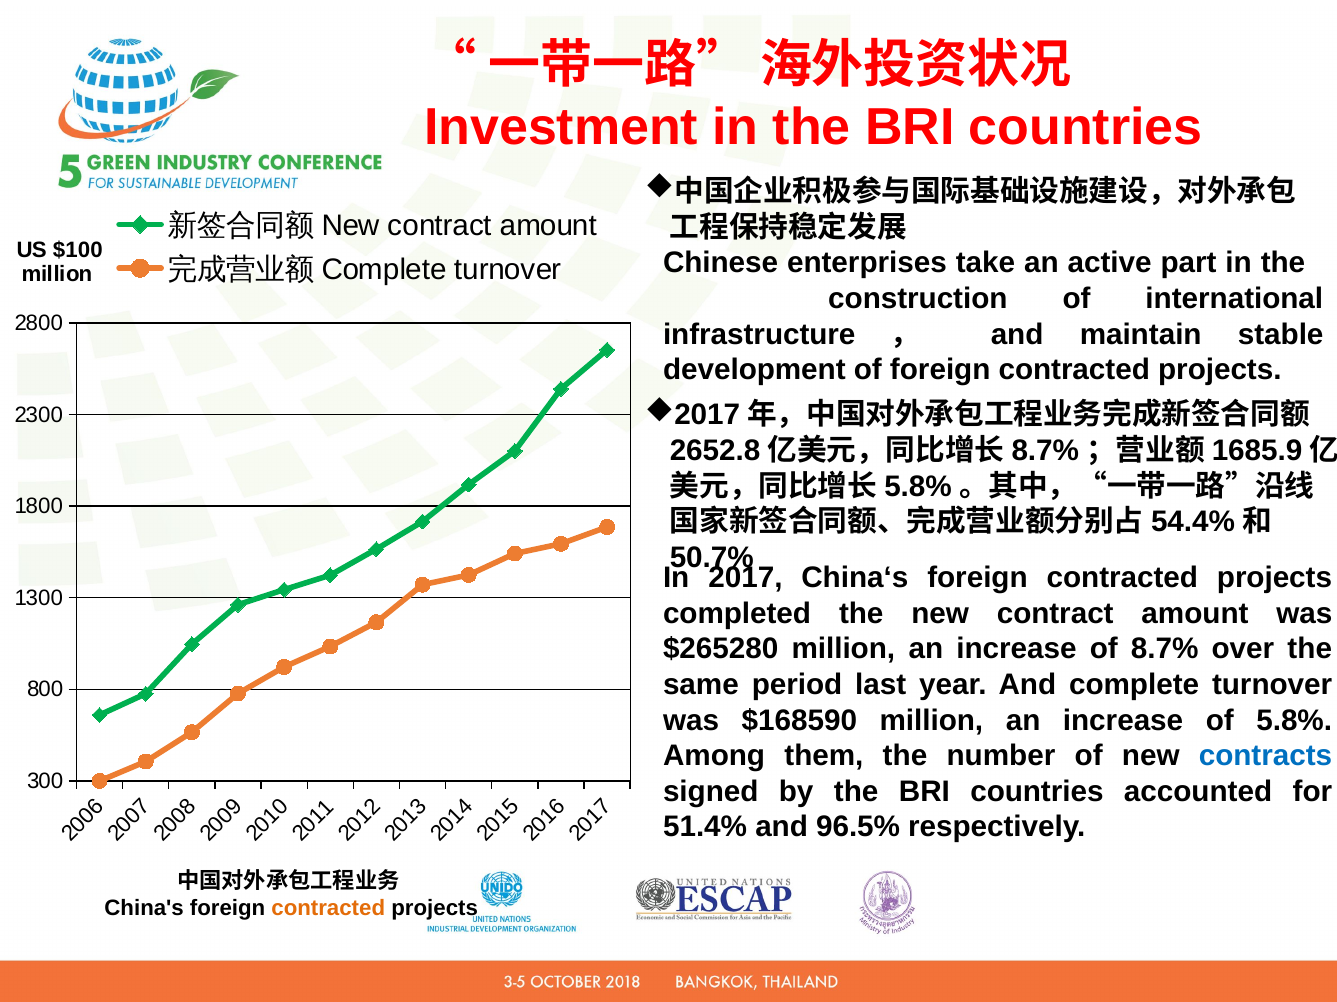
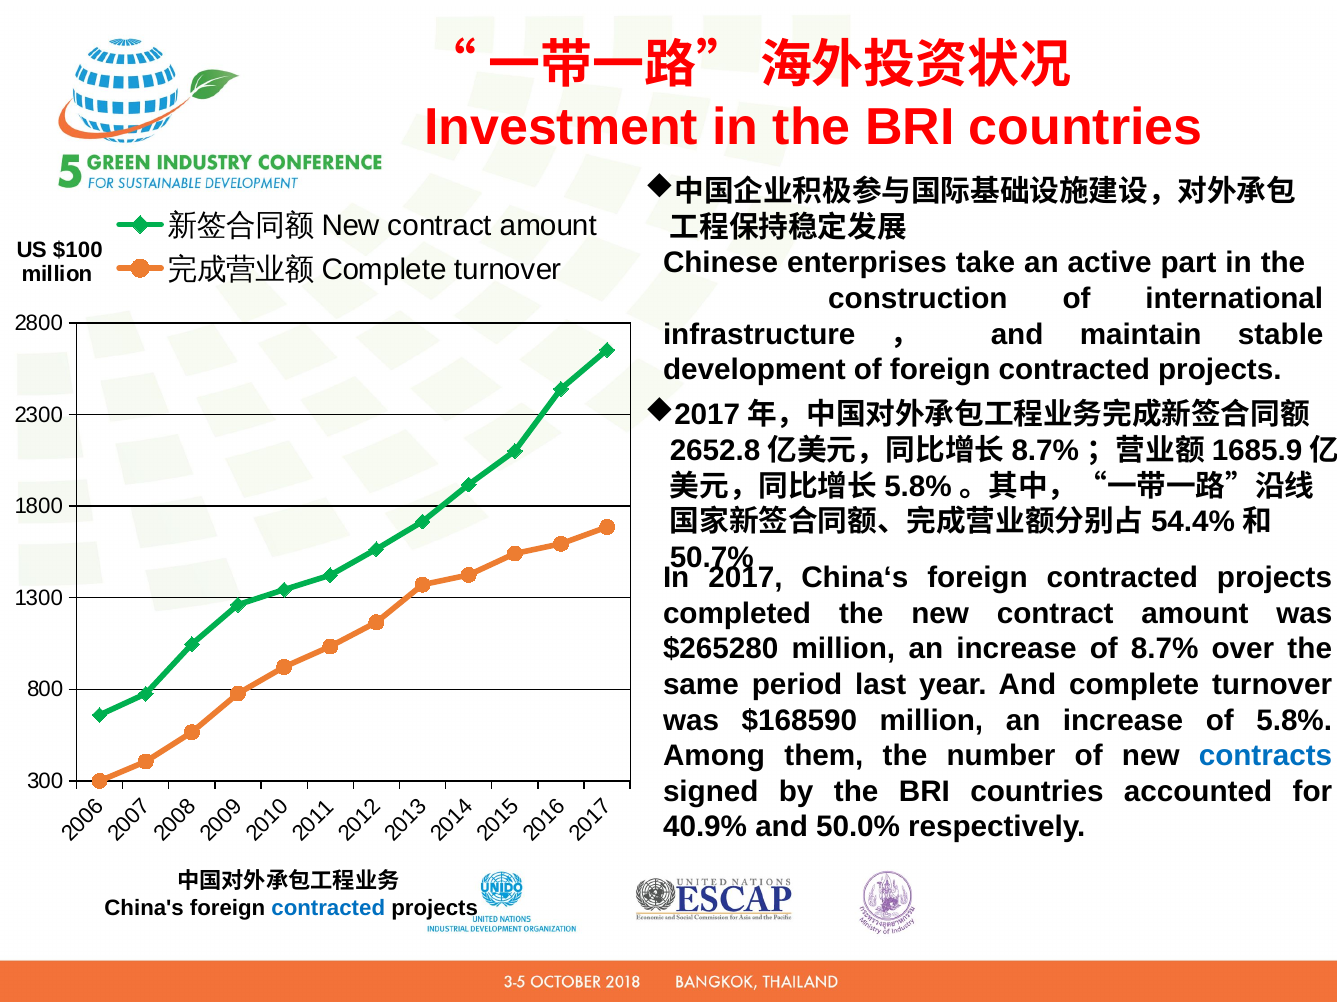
51.4%: 51.4% -> 40.9% (705, 828)
96.5%: 96.5% -> 50.0% (858, 828)
contracted colour: orange -> blue (328, 909)
